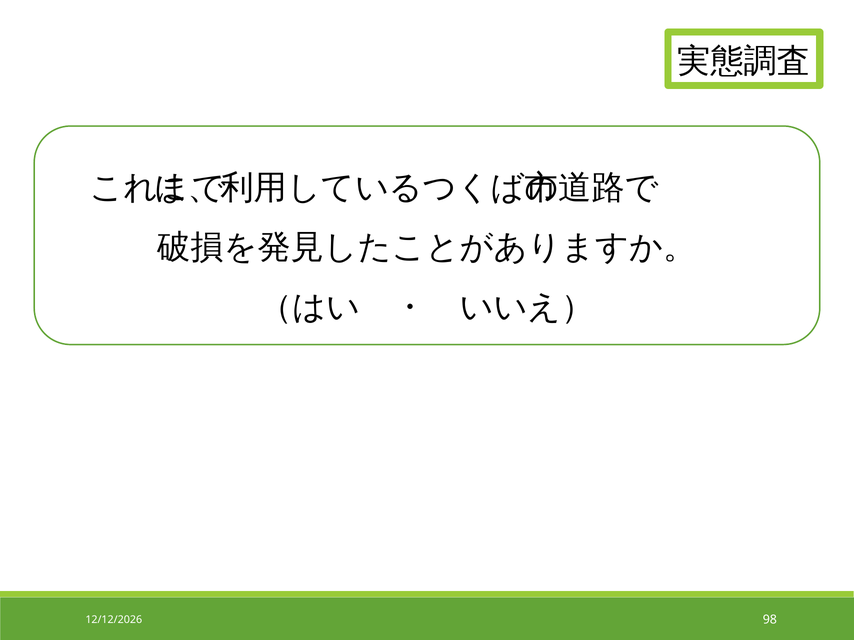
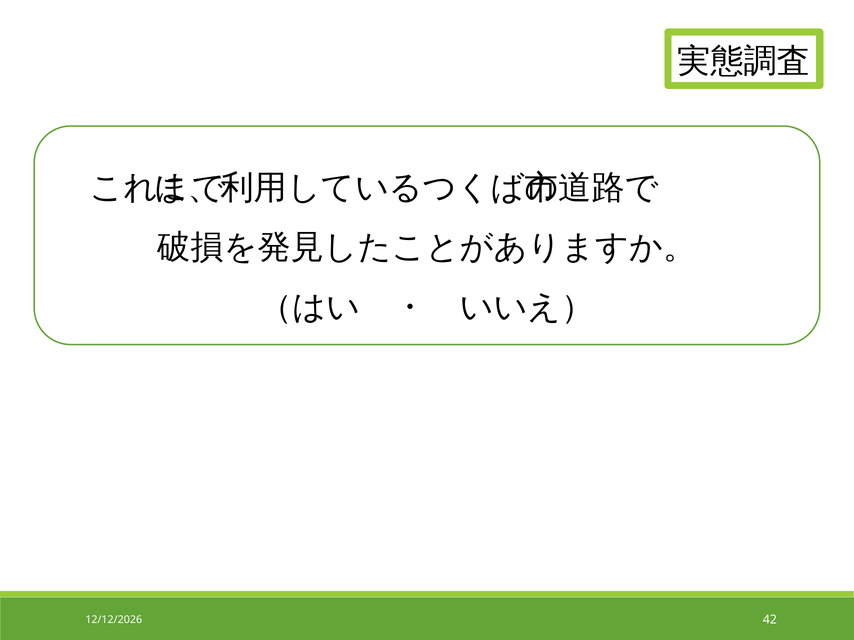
98: 98 -> 42 (770, 620)
